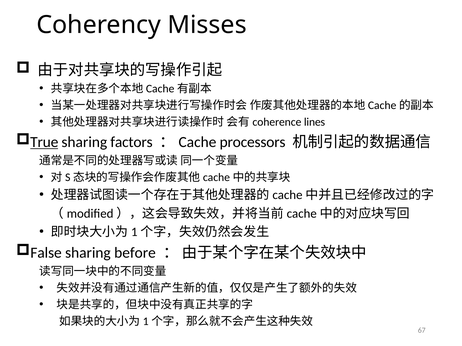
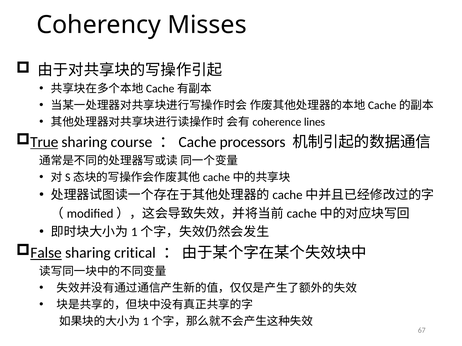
factors: factors -> course (131, 142)
False underline: none -> present (46, 253)
before: before -> critical (135, 253)
